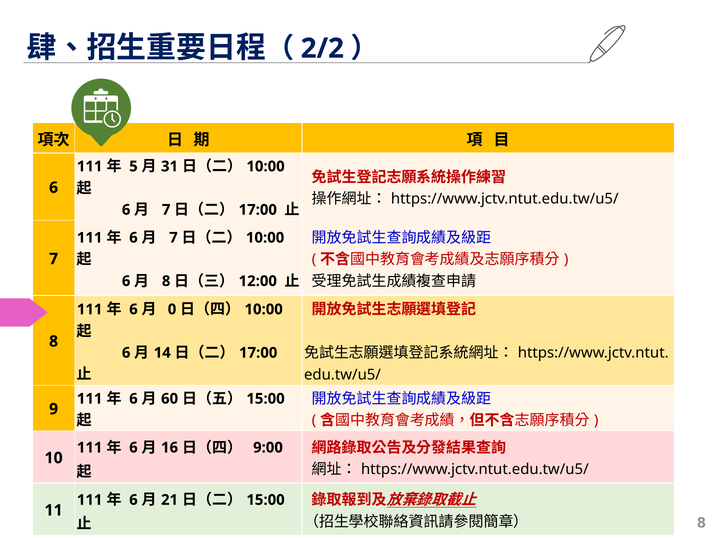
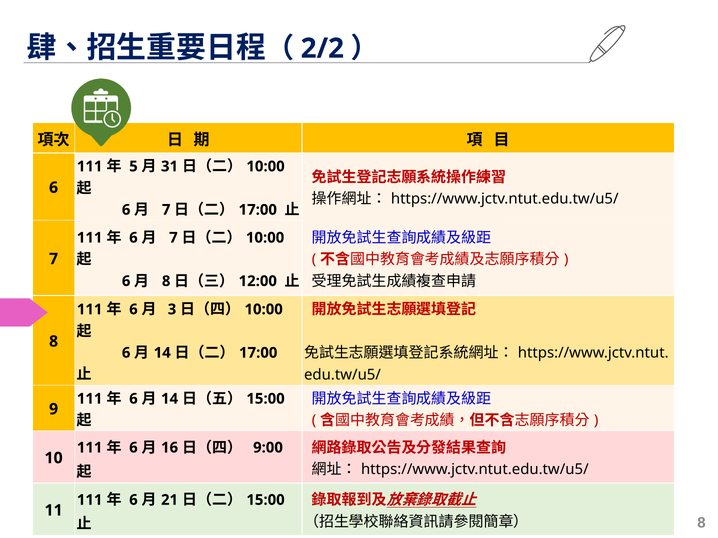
0: 0 -> 3 (172, 310)
60: 60 -> 14 (170, 399)
